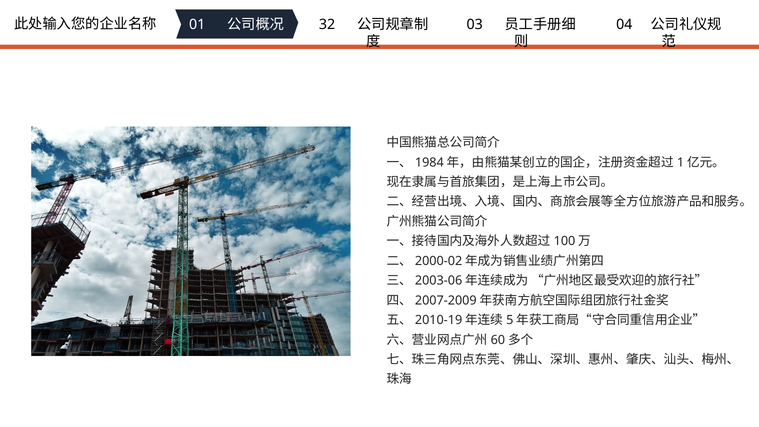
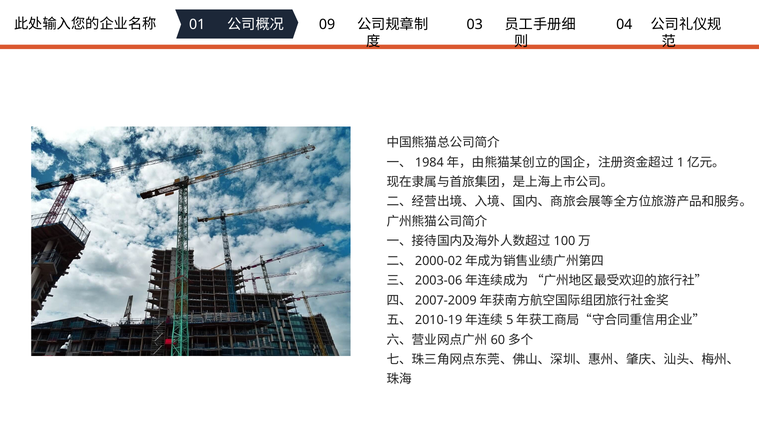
32: 32 -> 09 (327, 25)
